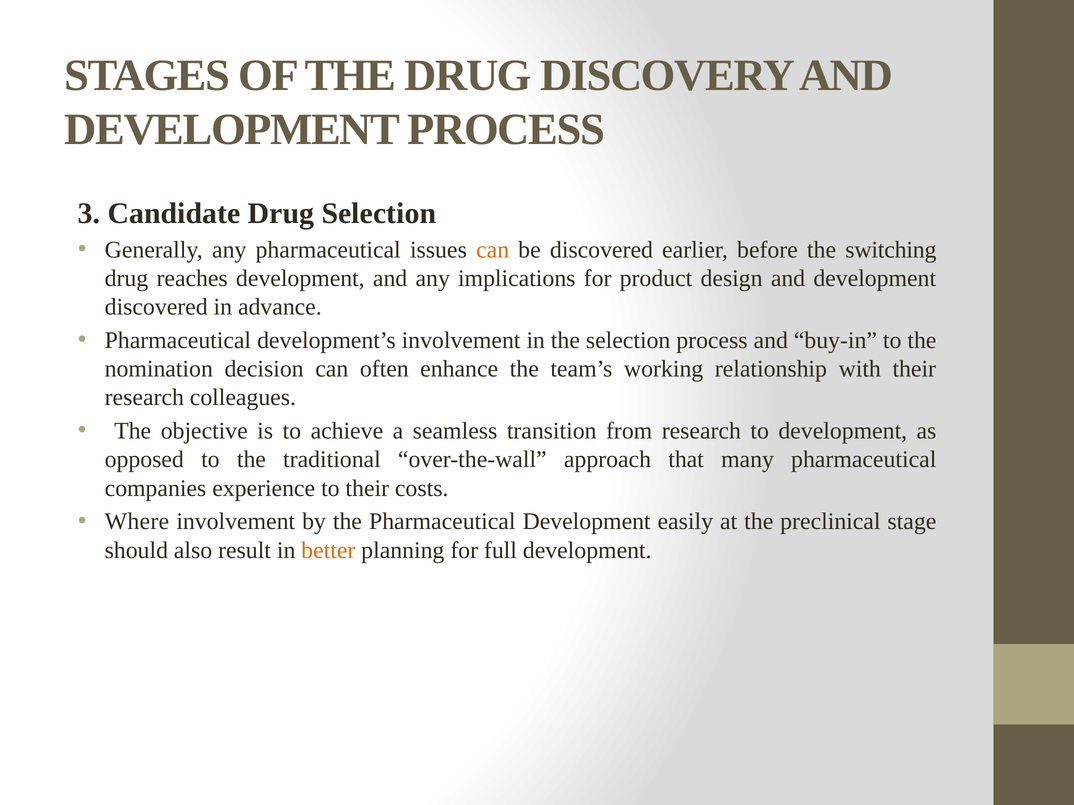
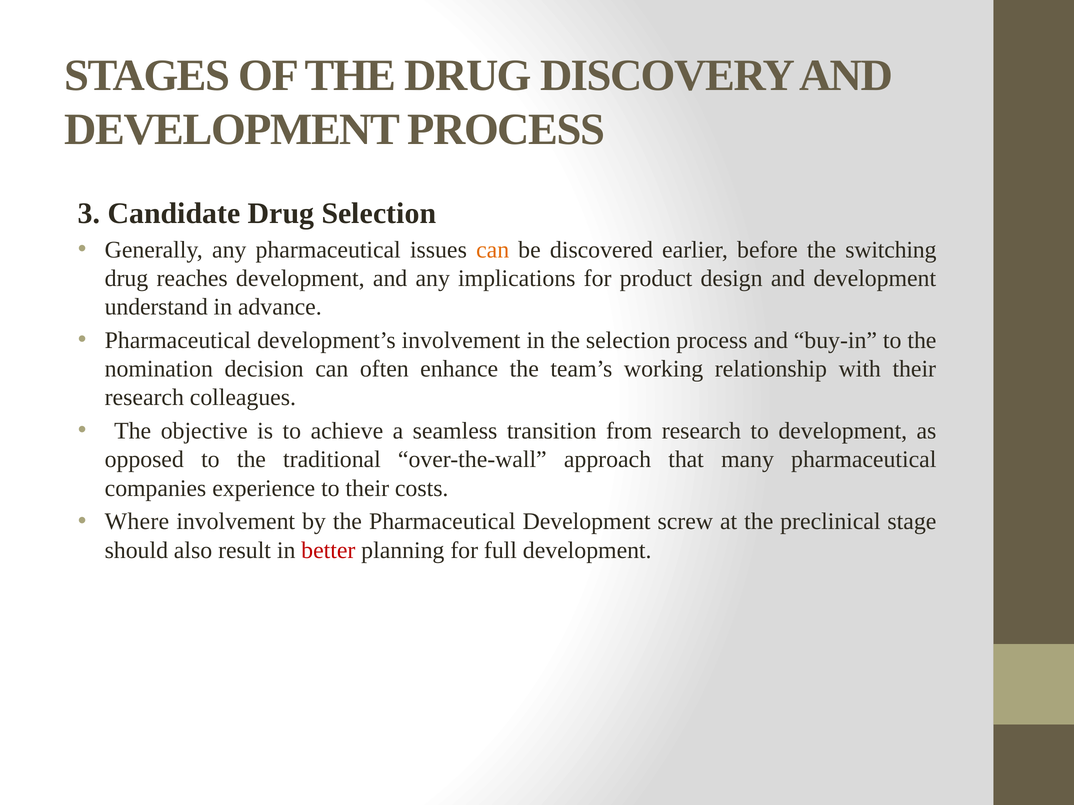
discovered: discovered -> understand (156, 307)
easily: easily -> screw (685, 522)
better colour: orange -> red (328, 550)
